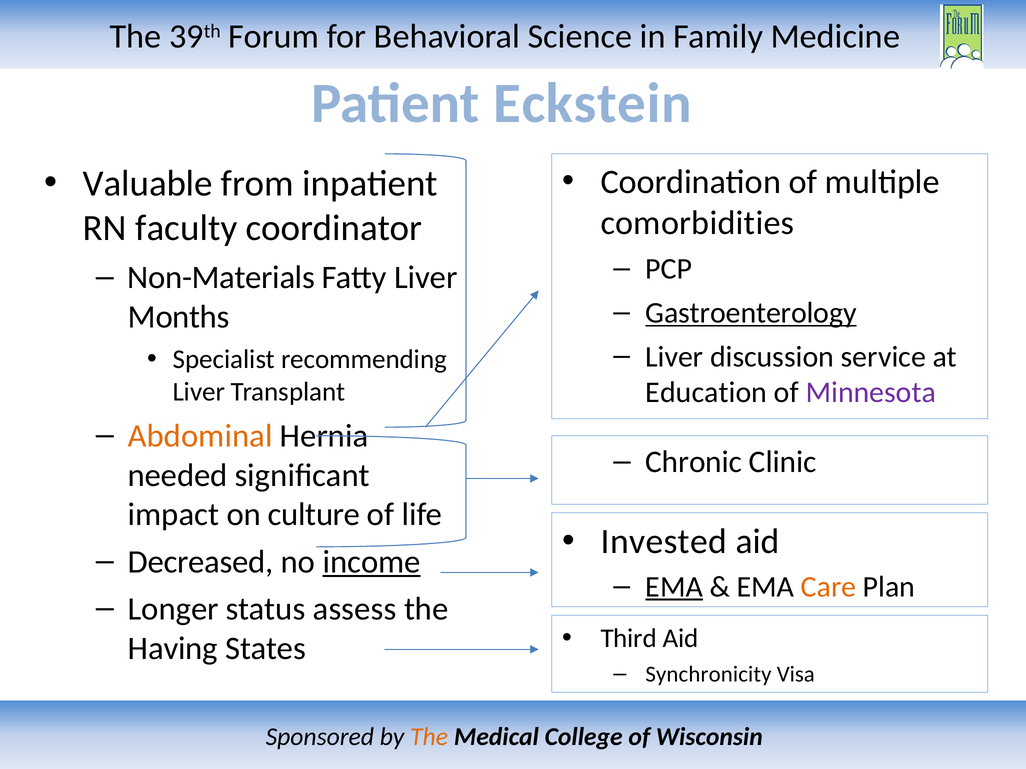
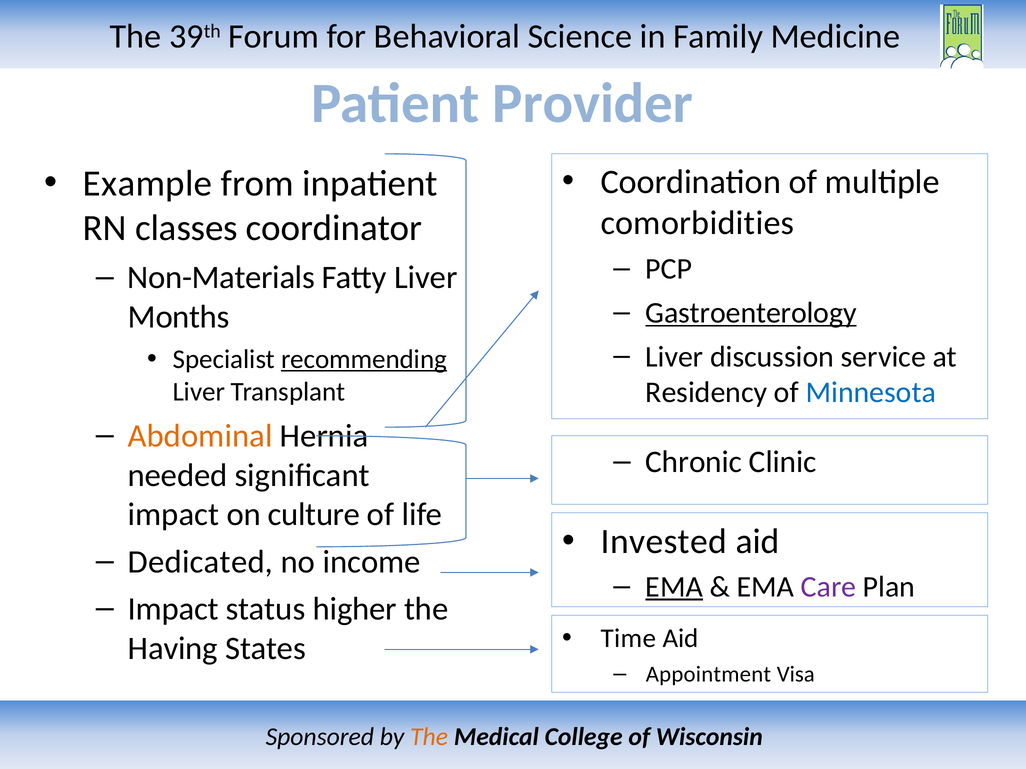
Eckstein: Eckstein -> Provider (593, 104)
Valuable: Valuable -> Example (148, 184)
faculty: faculty -> classes (187, 228)
recommending underline: none -> present (364, 359)
Education: Education -> Residency (706, 393)
Minnesota colour: purple -> blue (871, 393)
Decreased: Decreased -> Dedicated (200, 562)
income underline: present -> none (372, 562)
Care colour: orange -> purple (829, 587)
Longer: Longer -> Impact (173, 609)
assess: assess -> higher (355, 609)
Third: Third -> Time (628, 639)
Synchronicity: Synchronicity -> Appointment (708, 675)
